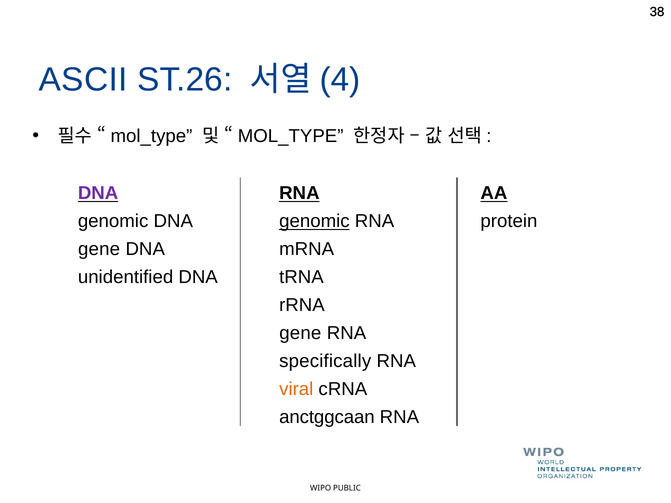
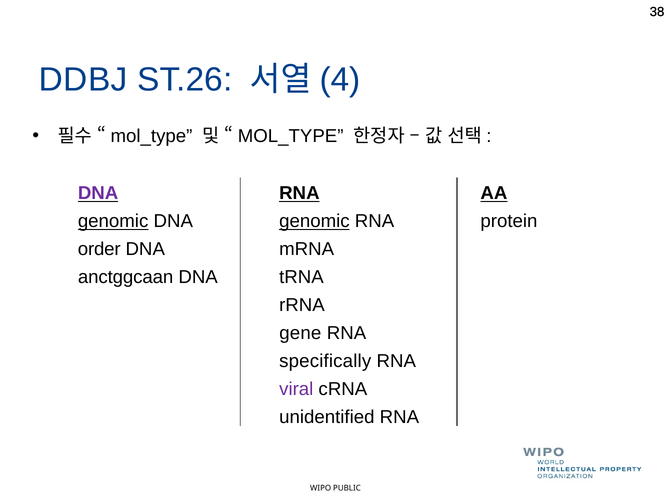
ASCII: ASCII -> DDBJ (83, 80)
genomic underline: none -> present (113, 221)
gene: gene -> order (99, 249)
unidentified: unidentified -> anctggcaan (126, 277)
viral colour: orange -> purple (296, 389)
anctggcaan: anctggcaan -> unidentified (327, 417)
